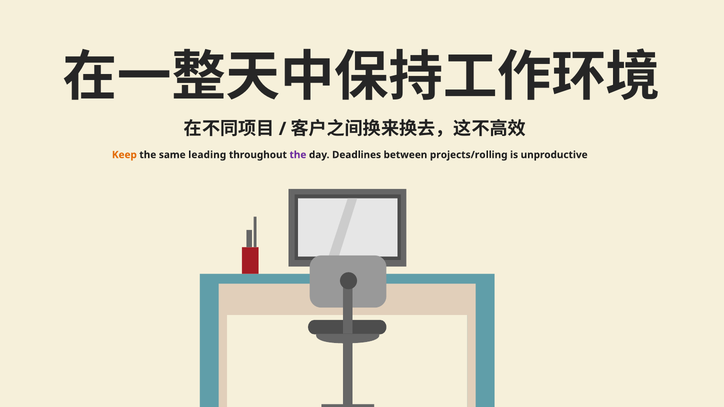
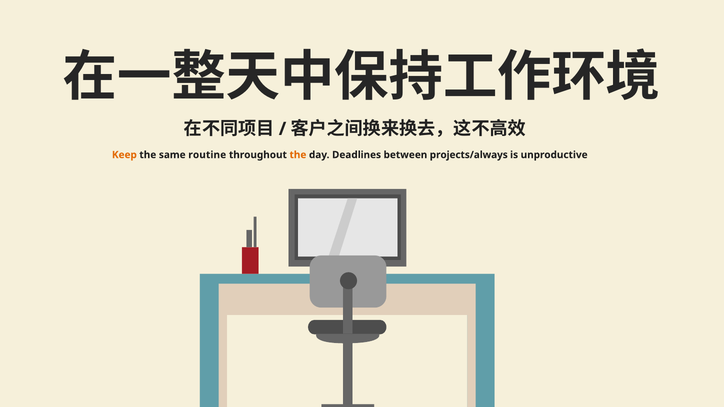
leading: leading -> routine (207, 155)
the colour: purple -> orange (298, 155)
projects/rolling: projects/rolling -> projects/always (469, 155)
